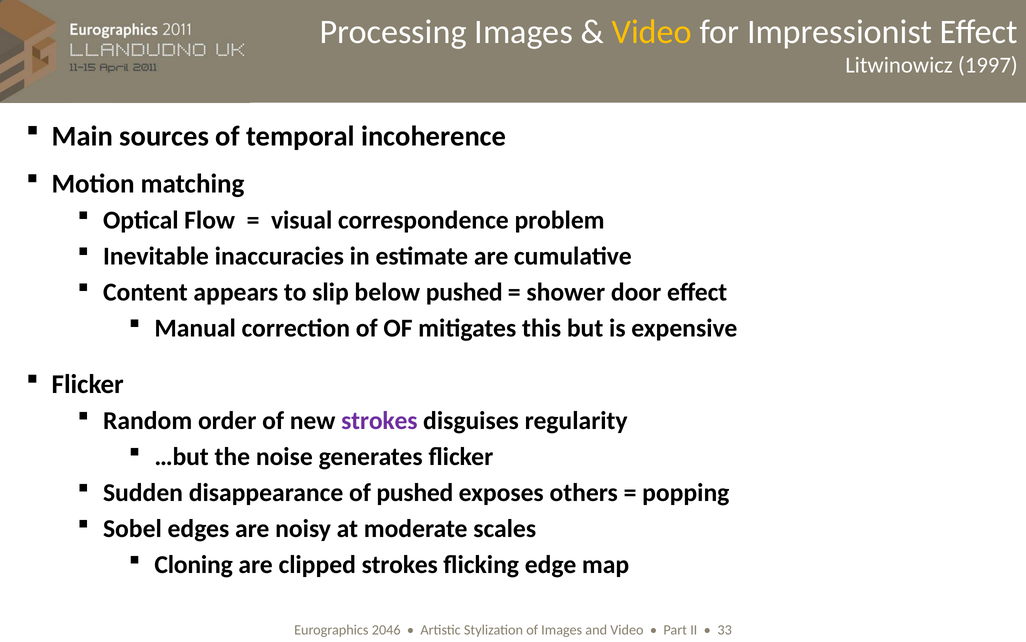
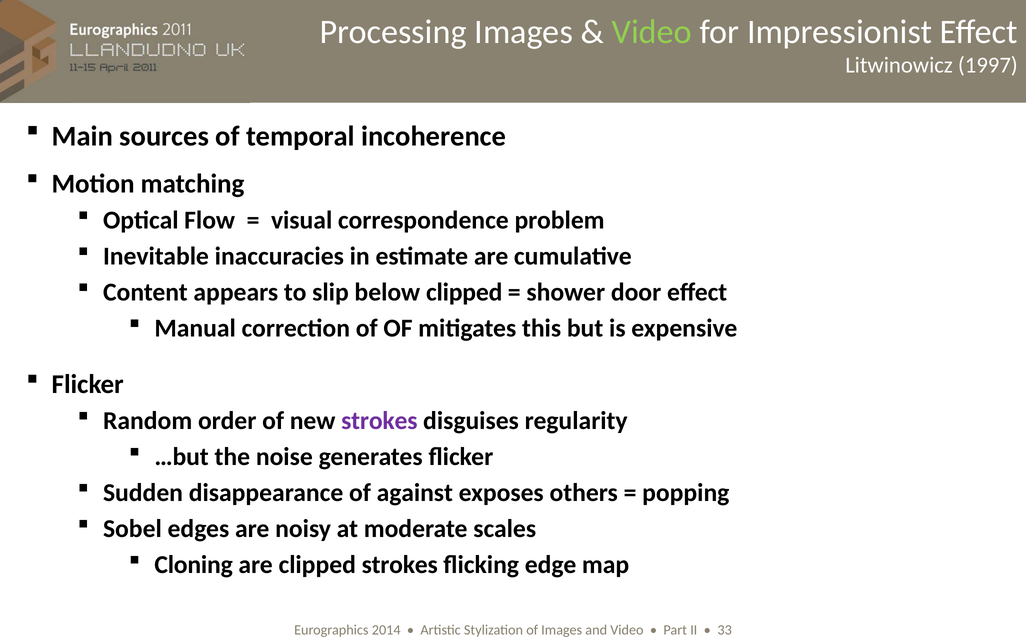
Video colour: yellow -> light green (652, 32)
below pushed: pushed -> clipped (464, 292)
of pushed: pushed -> against (415, 492)
2046: 2046 -> 2014 (386, 629)
